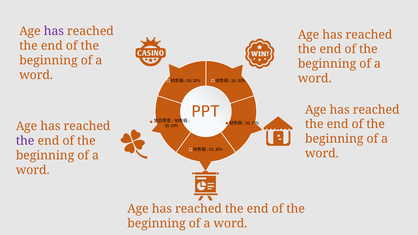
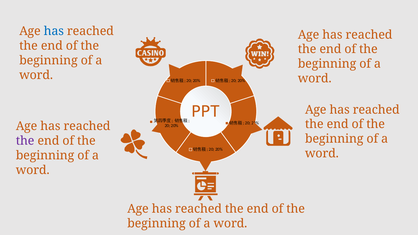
has colour: purple -> blue (54, 31)
